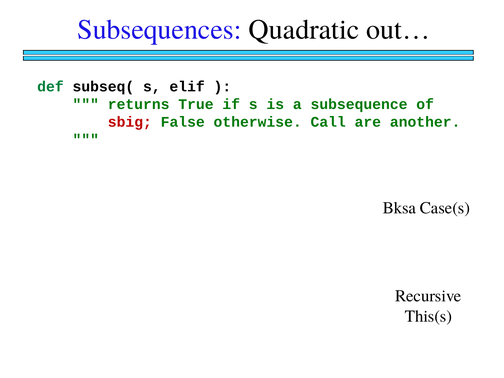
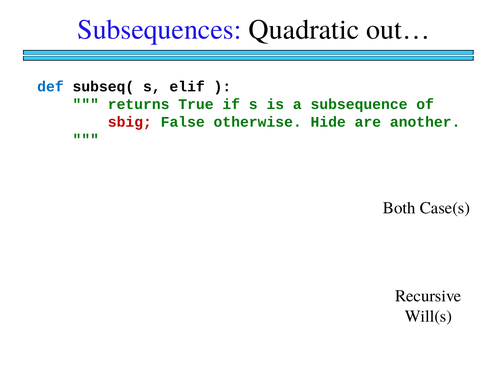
def colour: green -> blue (50, 87)
Call: Call -> Hide (328, 122)
Bksa: Bksa -> Both (399, 208)
This(s: This(s -> Will(s (428, 316)
